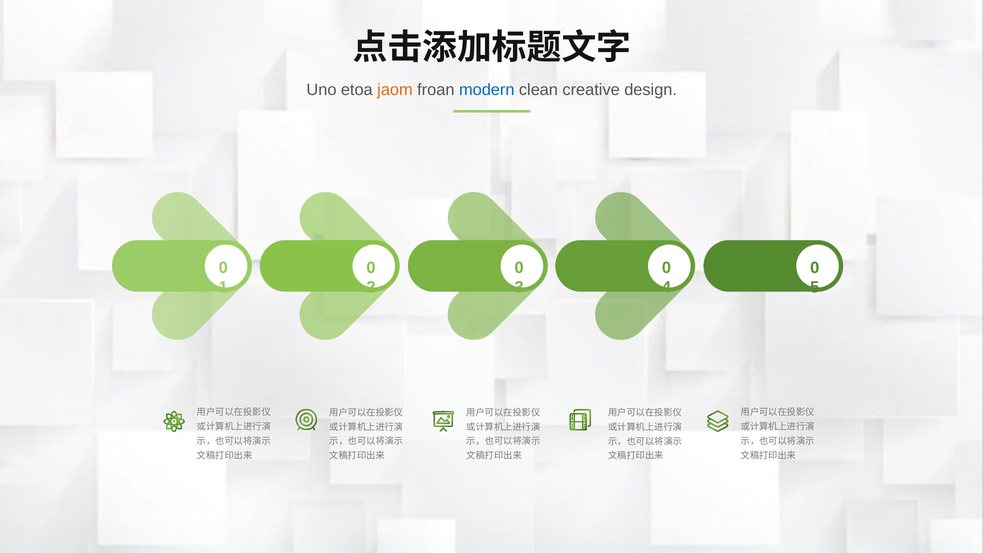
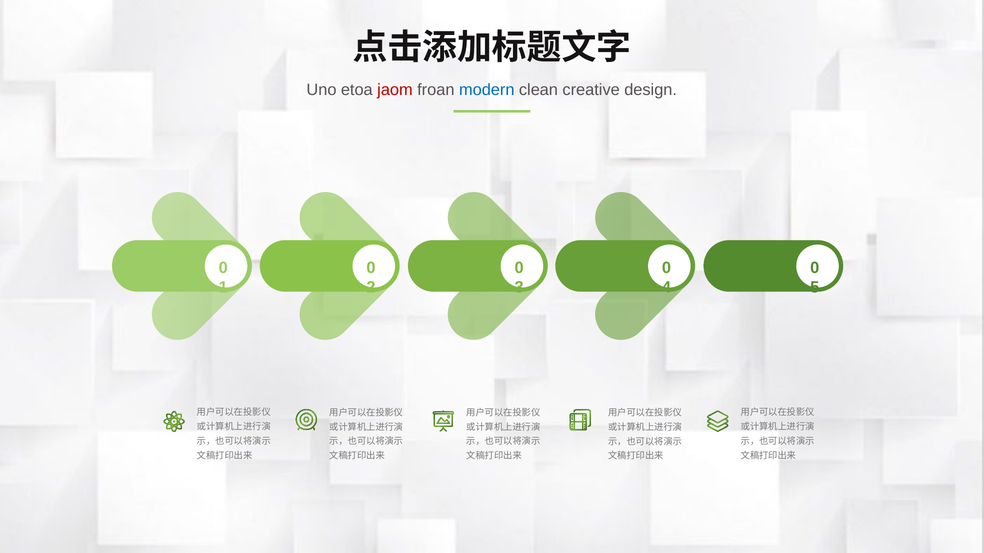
jaom colour: orange -> red (395, 90)
